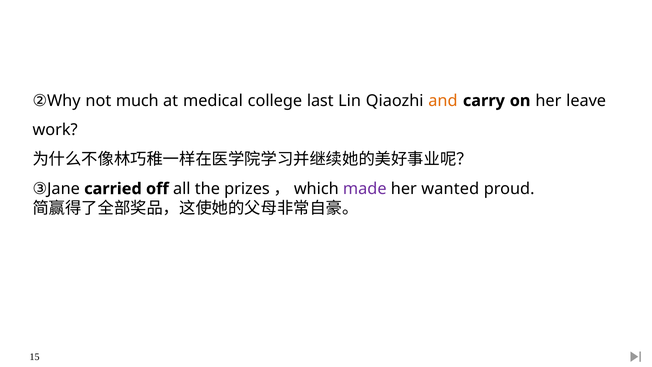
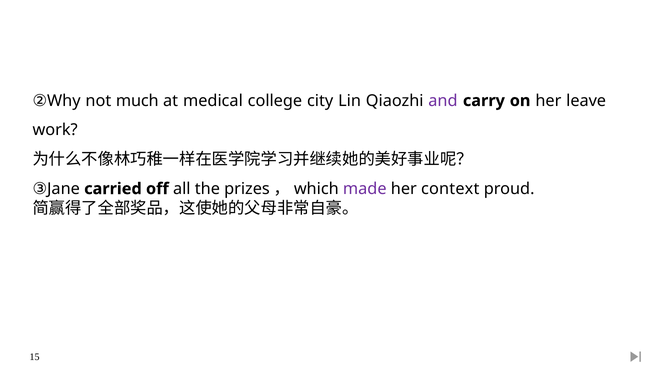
last: last -> city (320, 101)
and colour: orange -> purple (443, 101)
wanted: wanted -> context (450, 189)
